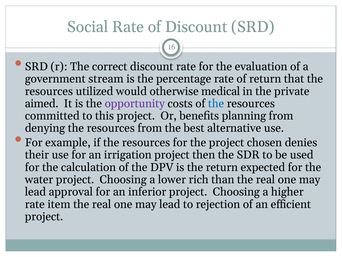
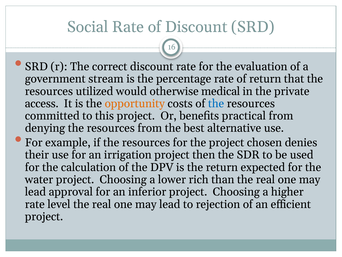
aimed: aimed -> access (42, 103)
opportunity colour: purple -> orange (135, 103)
planning: planning -> practical (244, 116)
item: item -> level (59, 204)
